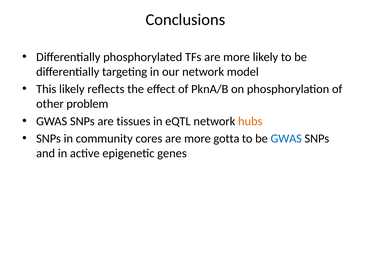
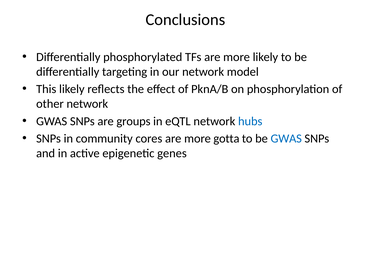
other problem: problem -> network (87, 104)
tissues: tissues -> groups (133, 121)
hubs colour: orange -> blue (250, 121)
